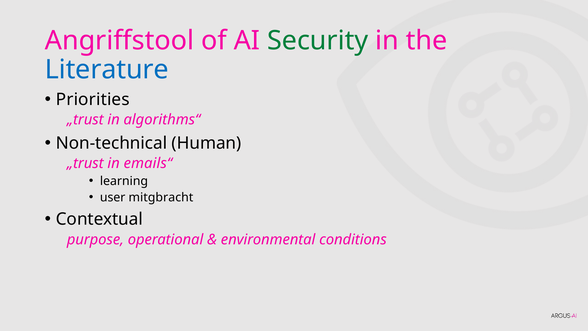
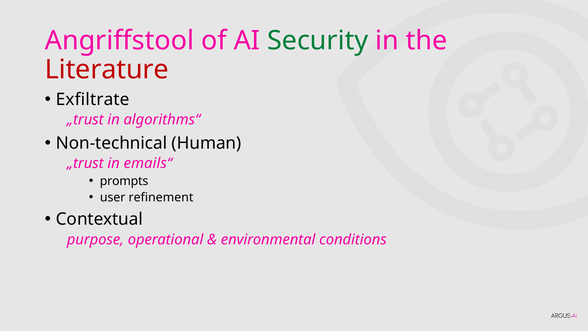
Literature colour: blue -> red (107, 70)
Priorities: Priorities -> Exfiltrate (93, 99)
learning: learning -> prompts (124, 181)
mitgbracht: mitgbracht -> refinement (161, 197)
